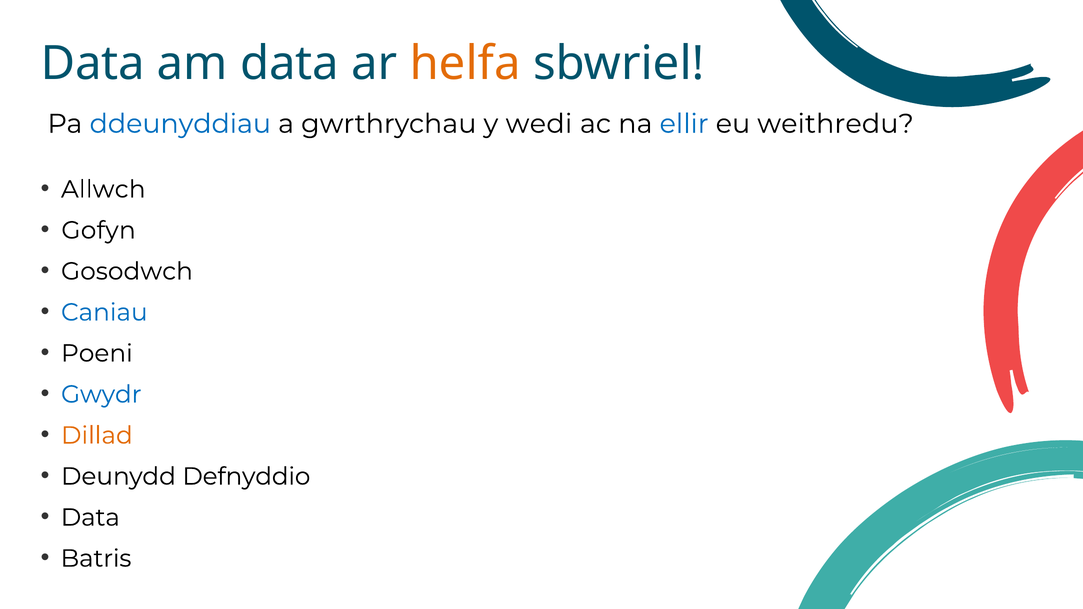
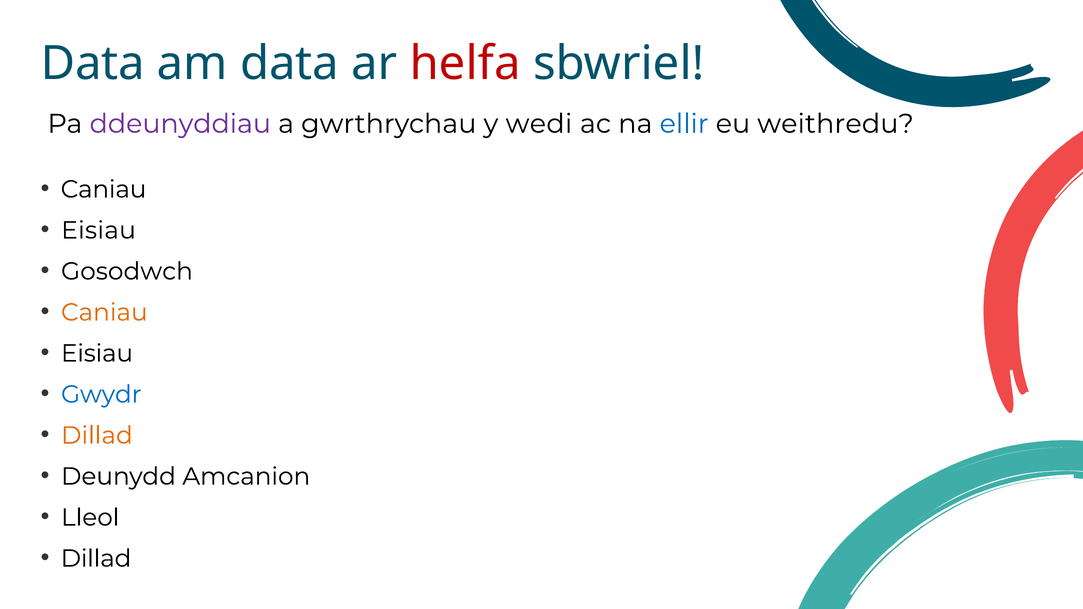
helfa colour: orange -> red (465, 64)
ddeunyddiau colour: blue -> purple (180, 124)
Allwch: Allwch -> Caniau (104, 189)
Gofyn: Gofyn -> Eisiau (99, 230)
Caniau colour: blue -> orange (104, 312)
Poeni: Poeni -> Eisiau (97, 354)
Defnyddio: Defnyddio -> Amcanion (246, 477)
Data: Data -> Lleol (90, 518)
Batris: Batris -> Dillad (96, 559)
